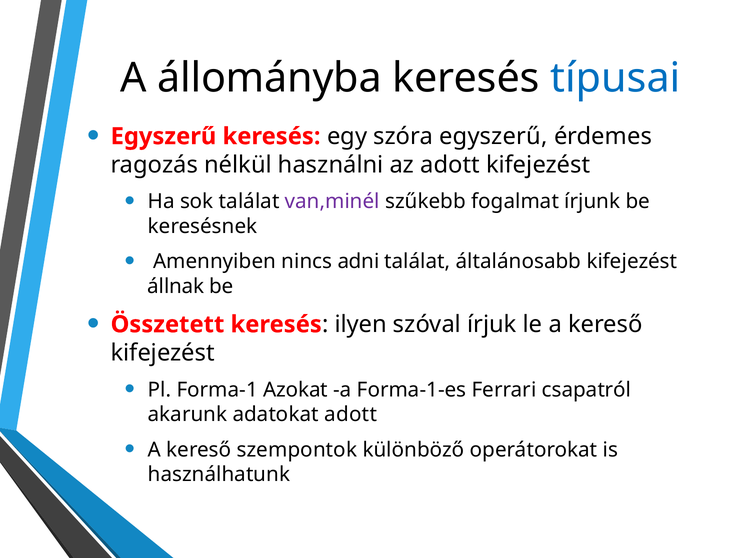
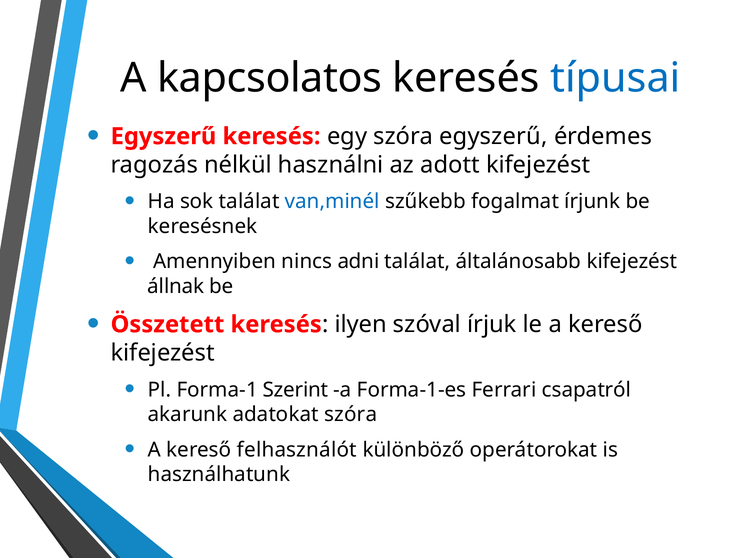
állományba: állományba -> kapcsolatos (270, 78)
van,minél colour: purple -> blue (332, 202)
Azokat: Azokat -> Szerint (296, 390)
adatokat adott: adott -> szóra (351, 415)
szempontok: szempontok -> felhasználót (297, 450)
